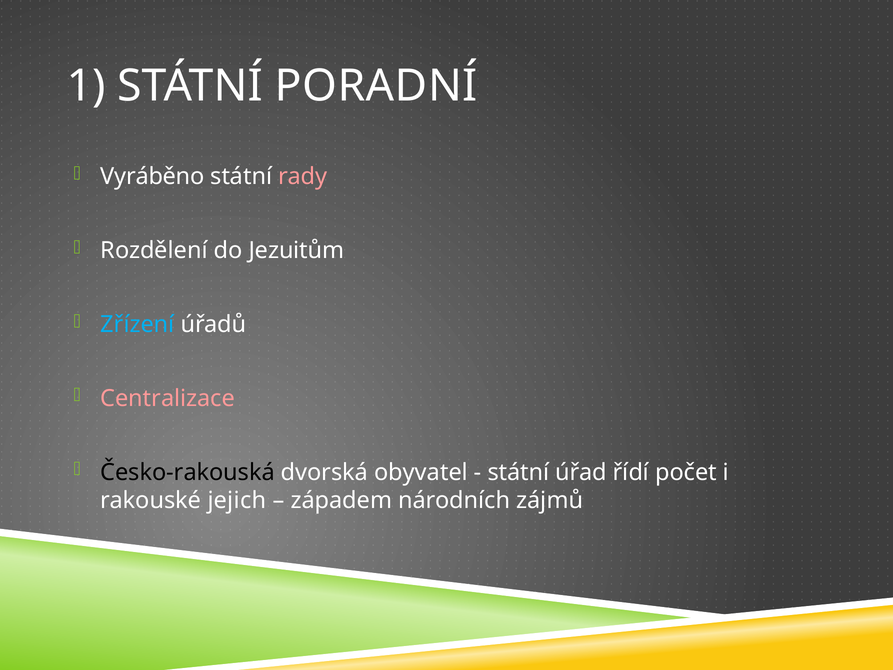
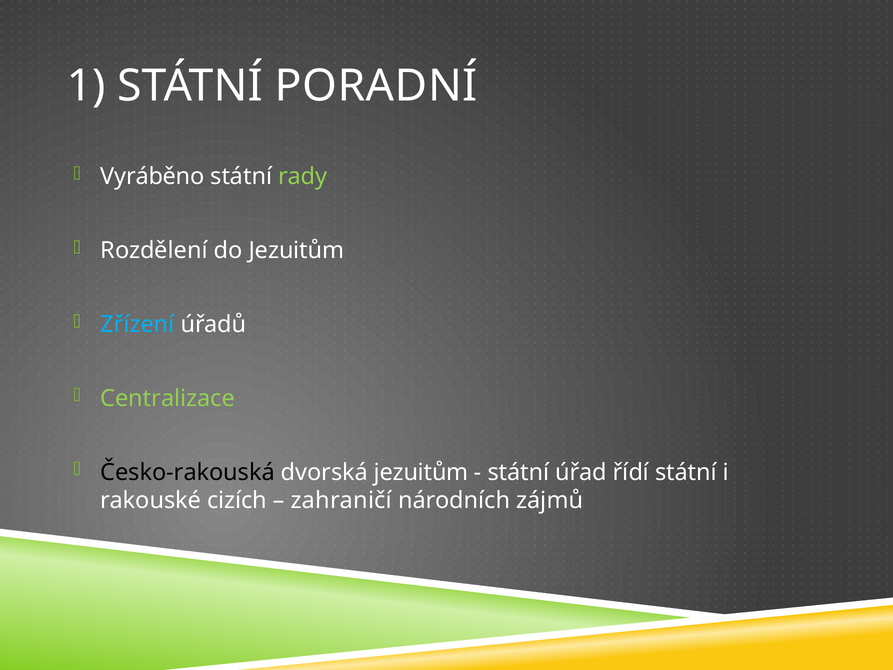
rady colour: pink -> light green (303, 177)
Centralizace colour: pink -> light green (168, 398)
dvorská obyvatel: obyvatel -> jezuitům (421, 472)
řídí počet: počet -> státní (686, 472)
jejich: jejich -> cizích (237, 500)
západem: západem -> zahraničí (341, 500)
